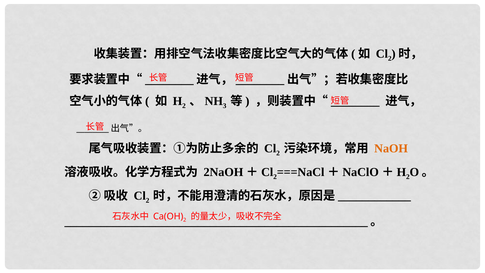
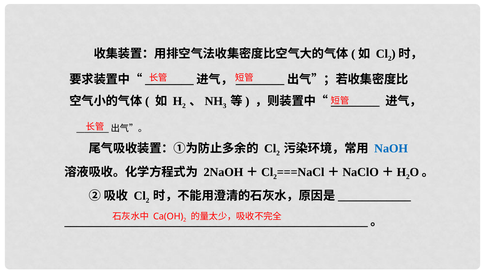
NaOH colour: orange -> blue (391, 148)
